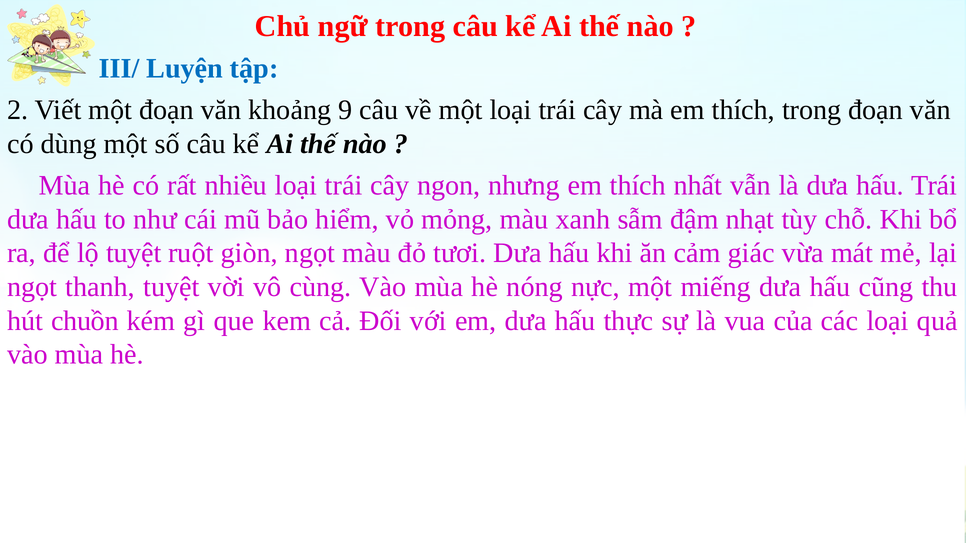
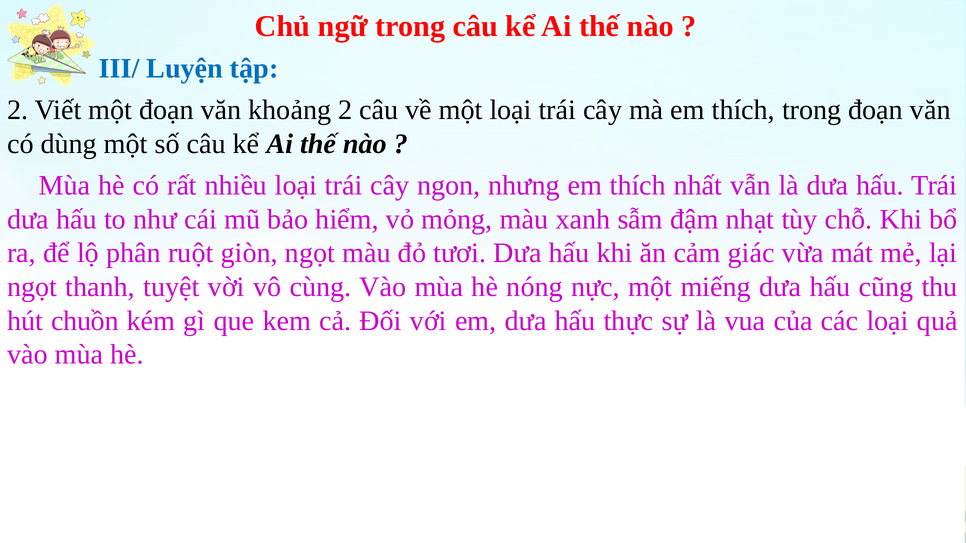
khoảng 9: 9 -> 2 (345, 110)
lộ tuyệt: tuyệt -> phân (134, 253)
